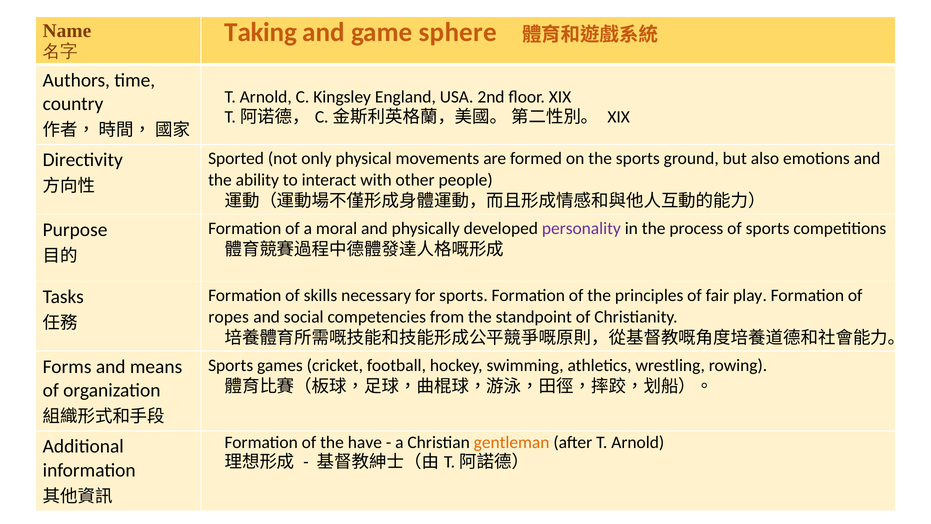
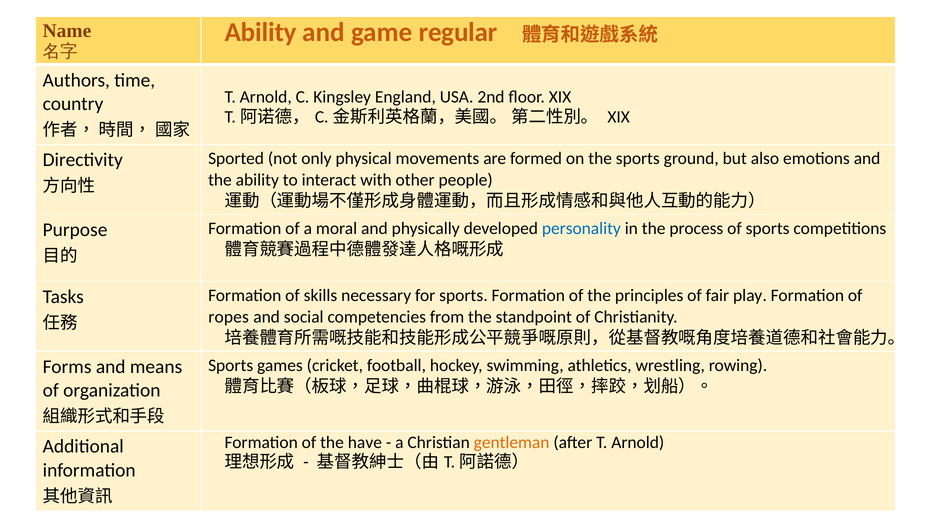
Taking: Taking -> Ability (261, 32)
sphere: sphere -> regular (458, 32)
personality colour: purple -> blue (581, 228)
